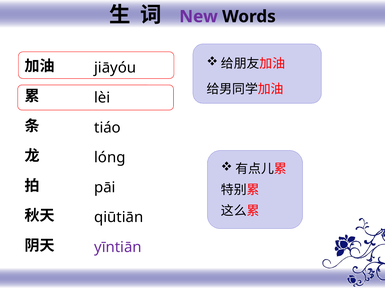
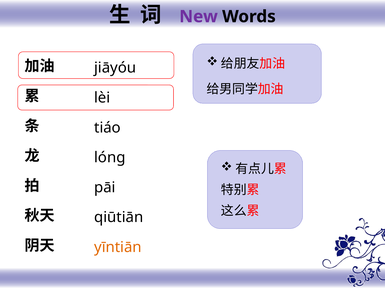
yīntiān colour: purple -> orange (118, 248)
